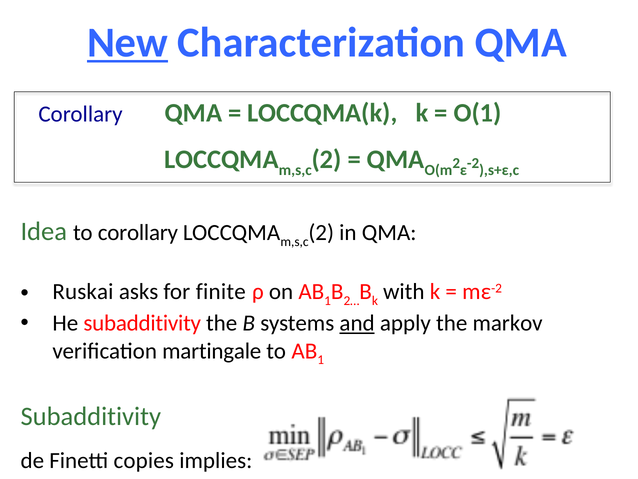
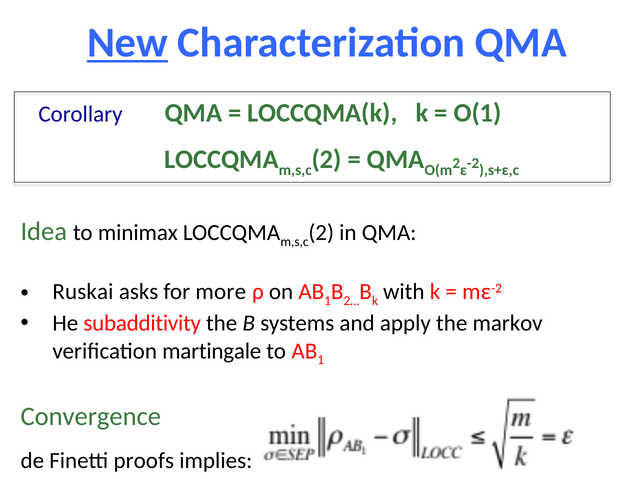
to corollary: corollary -> minimax (138, 232)
finite: finite -> more (221, 292)
and underline: present -> none (357, 323)
Subadditivity: Subadditivity -> Convergence (91, 416)
copies: copies -> proofs (144, 460)
